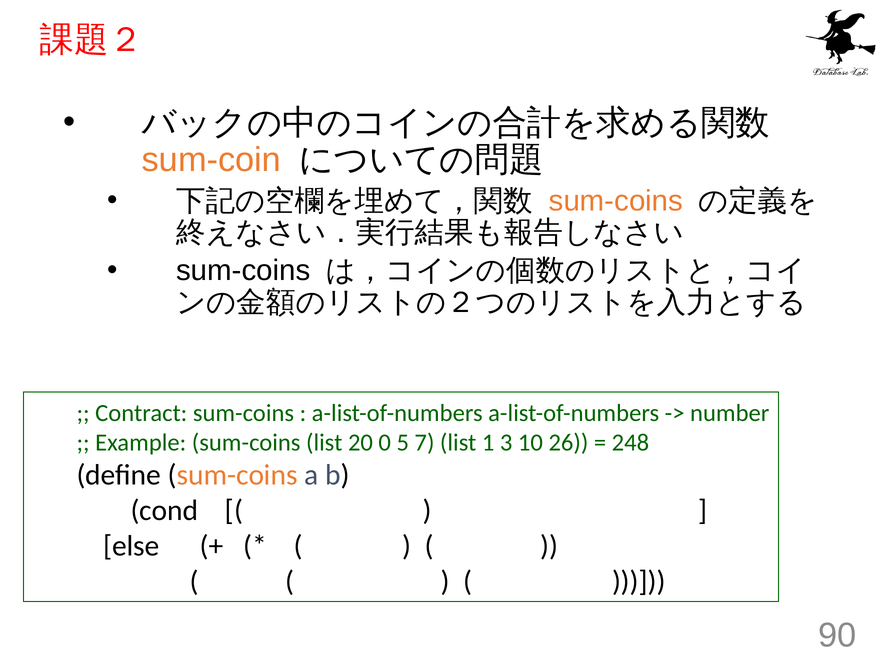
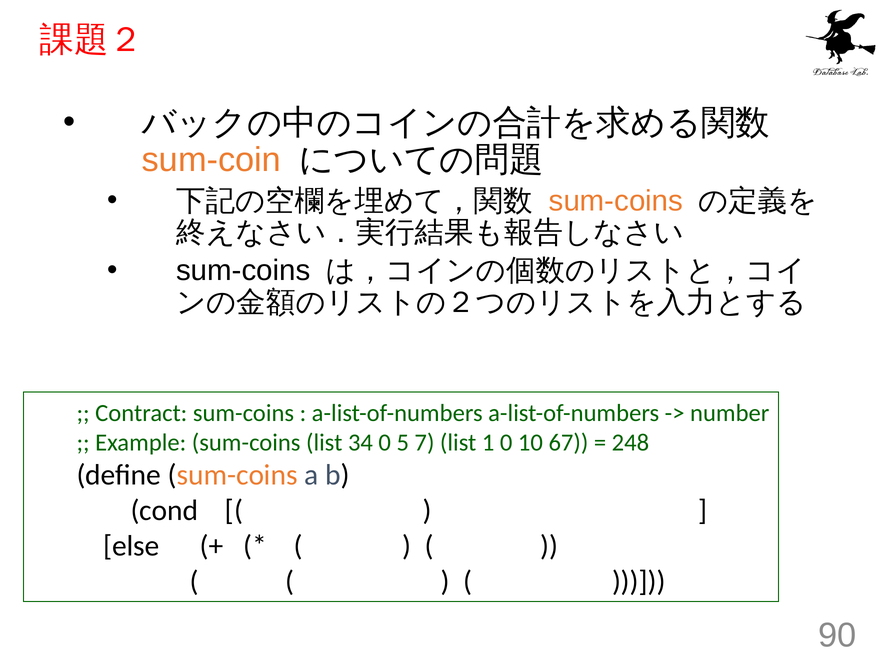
20: 20 -> 34 (360, 442)
1 3: 3 -> 0 (506, 442)
26: 26 -> 67 (568, 442)
